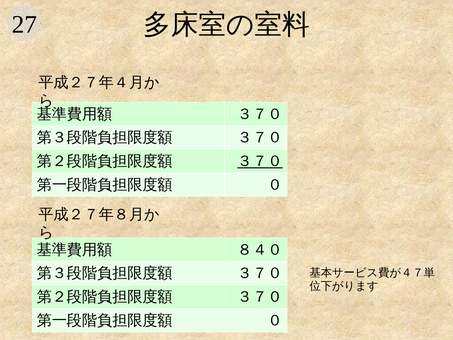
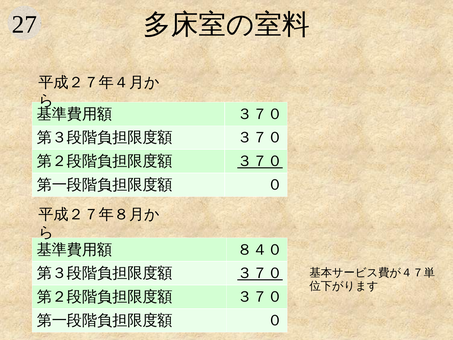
３７０ underline: none -> present (260, 273)
